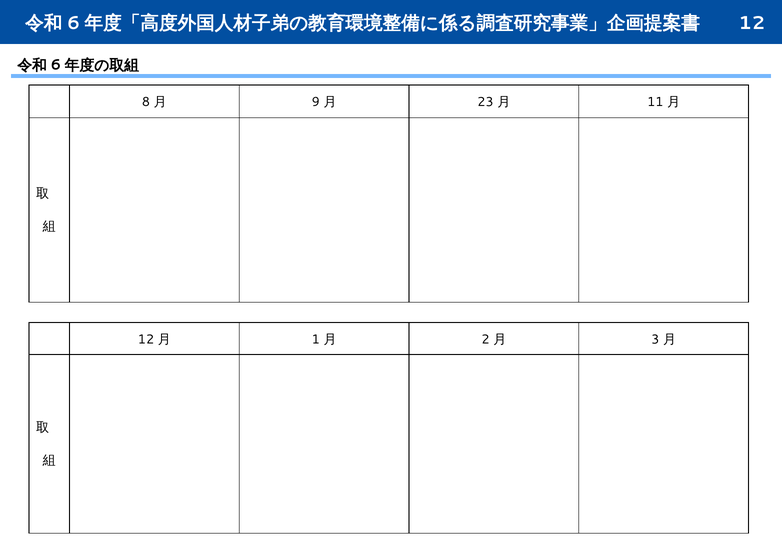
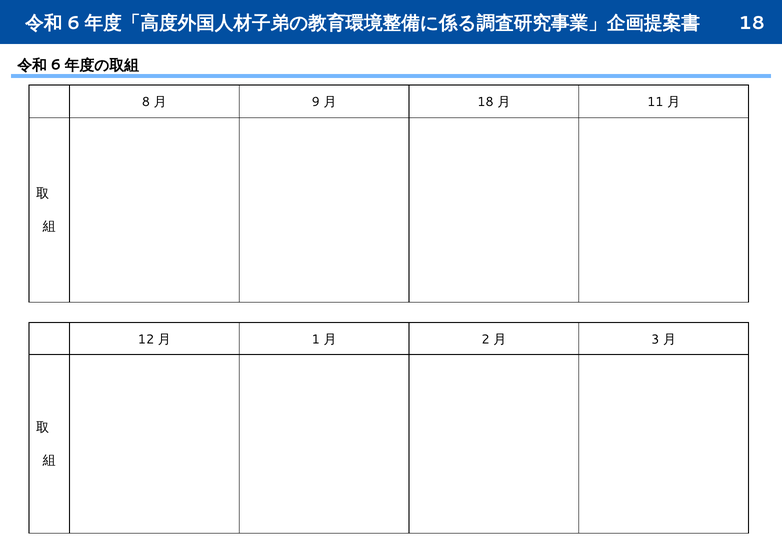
12: 12 -> 18 (752, 23)
23: 23 -> 18 (485, 102)
